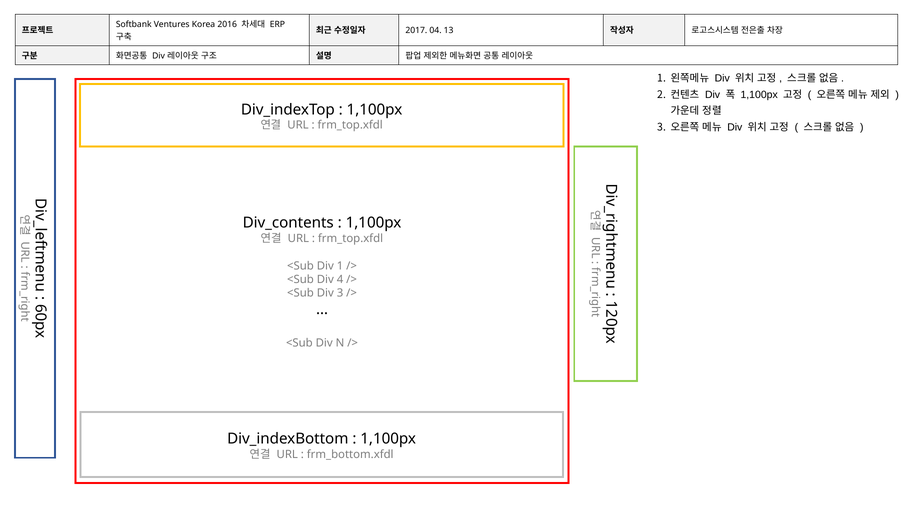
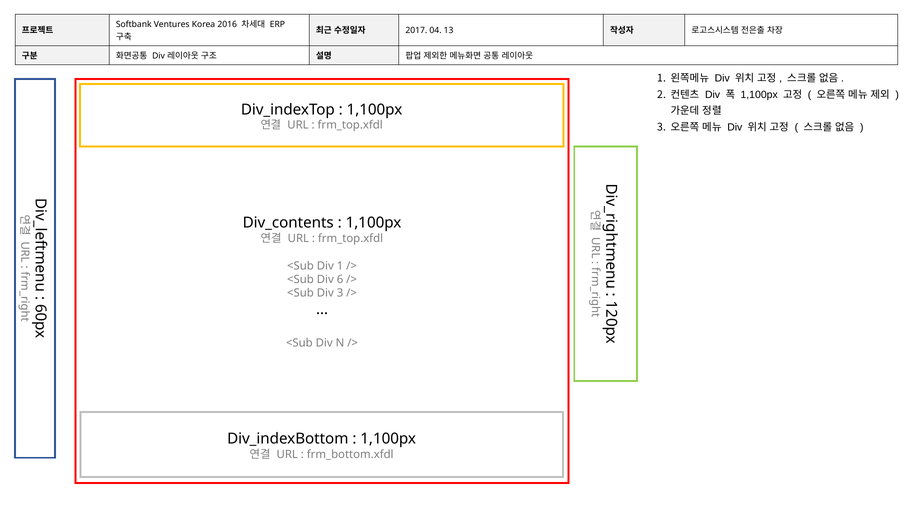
Div 4: 4 -> 6 (340, 280)
